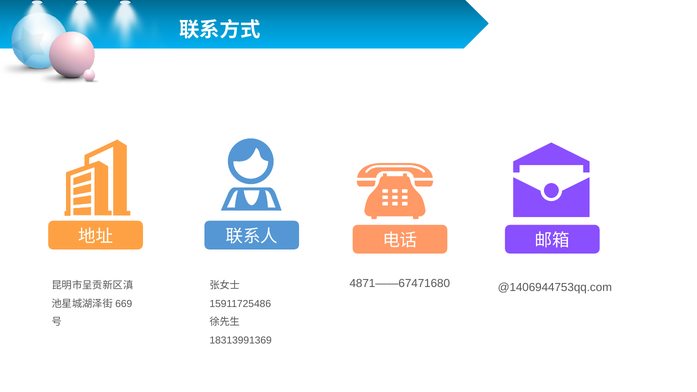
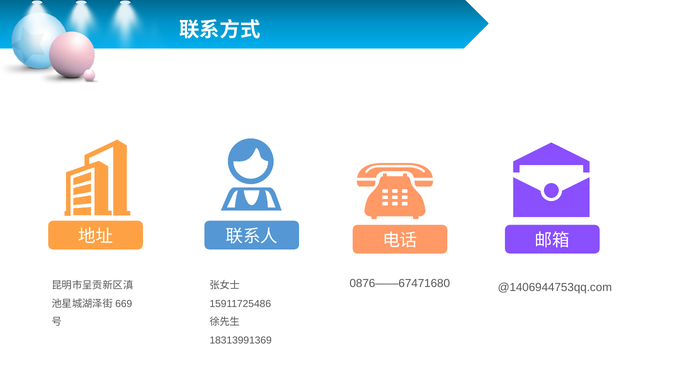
4871——67471680: 4871——67471680 -> 0876——67471680 (400, 283)
